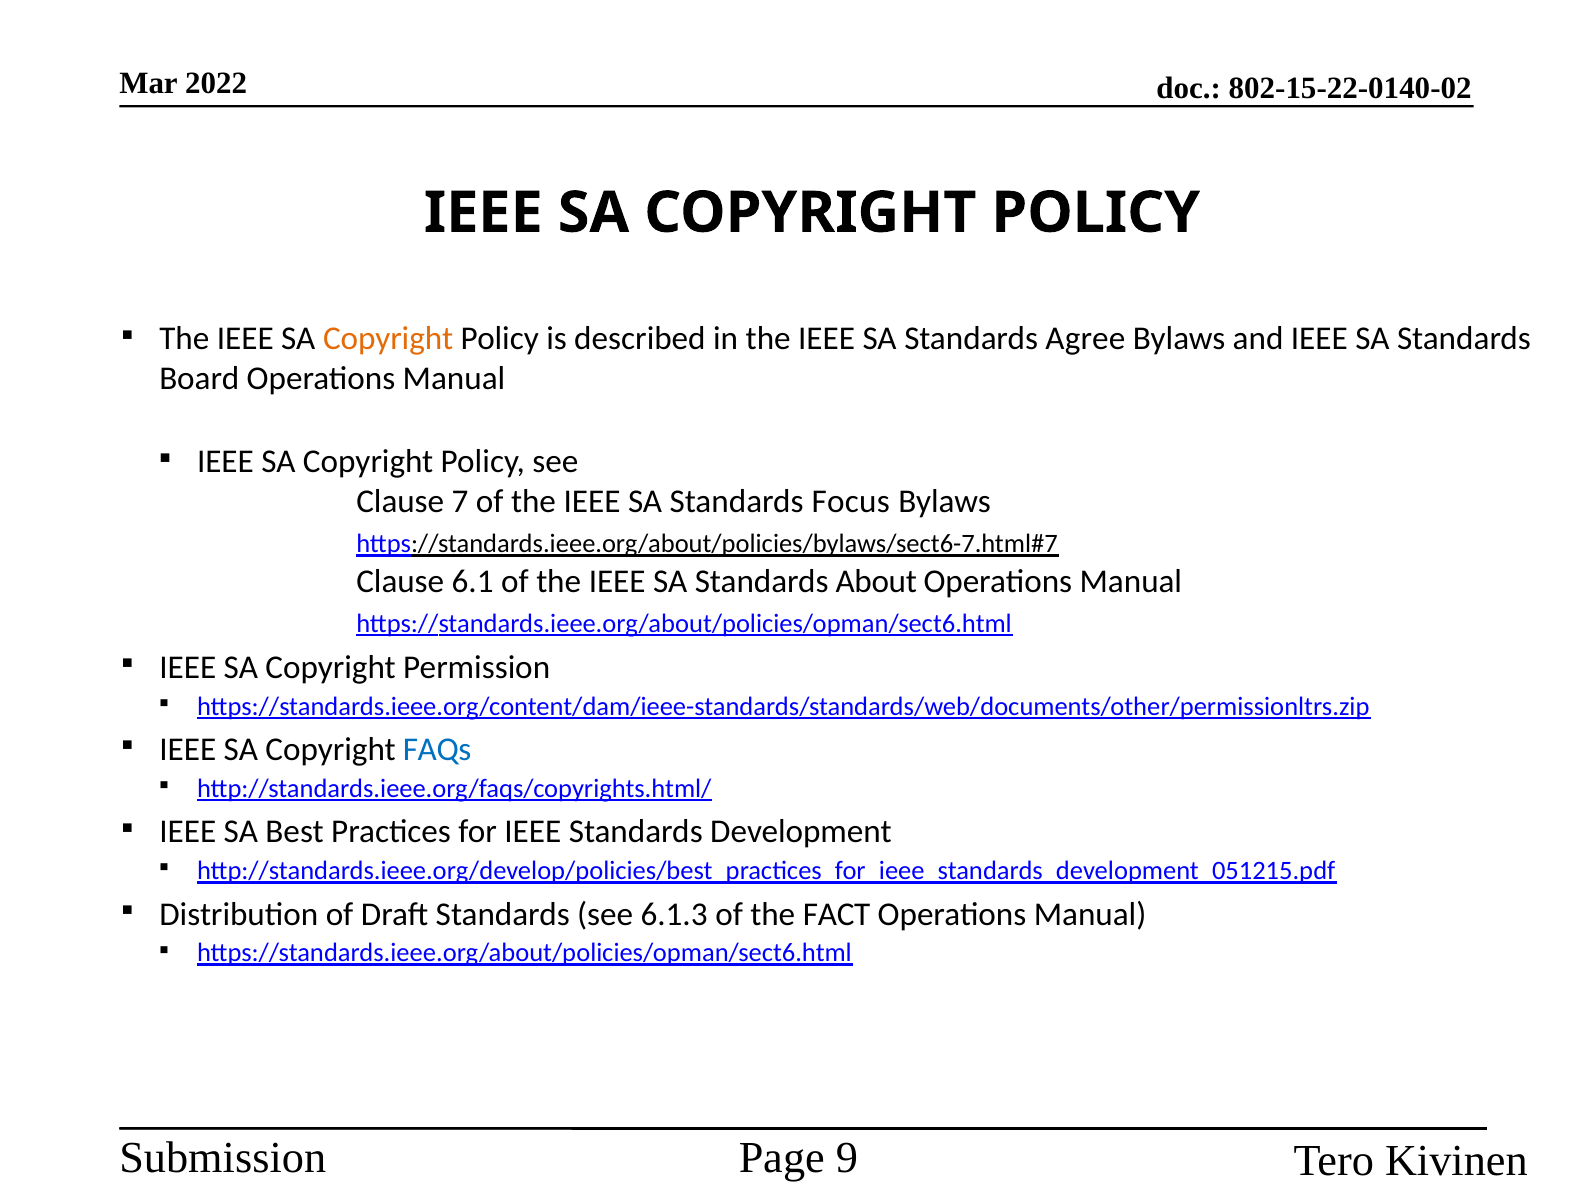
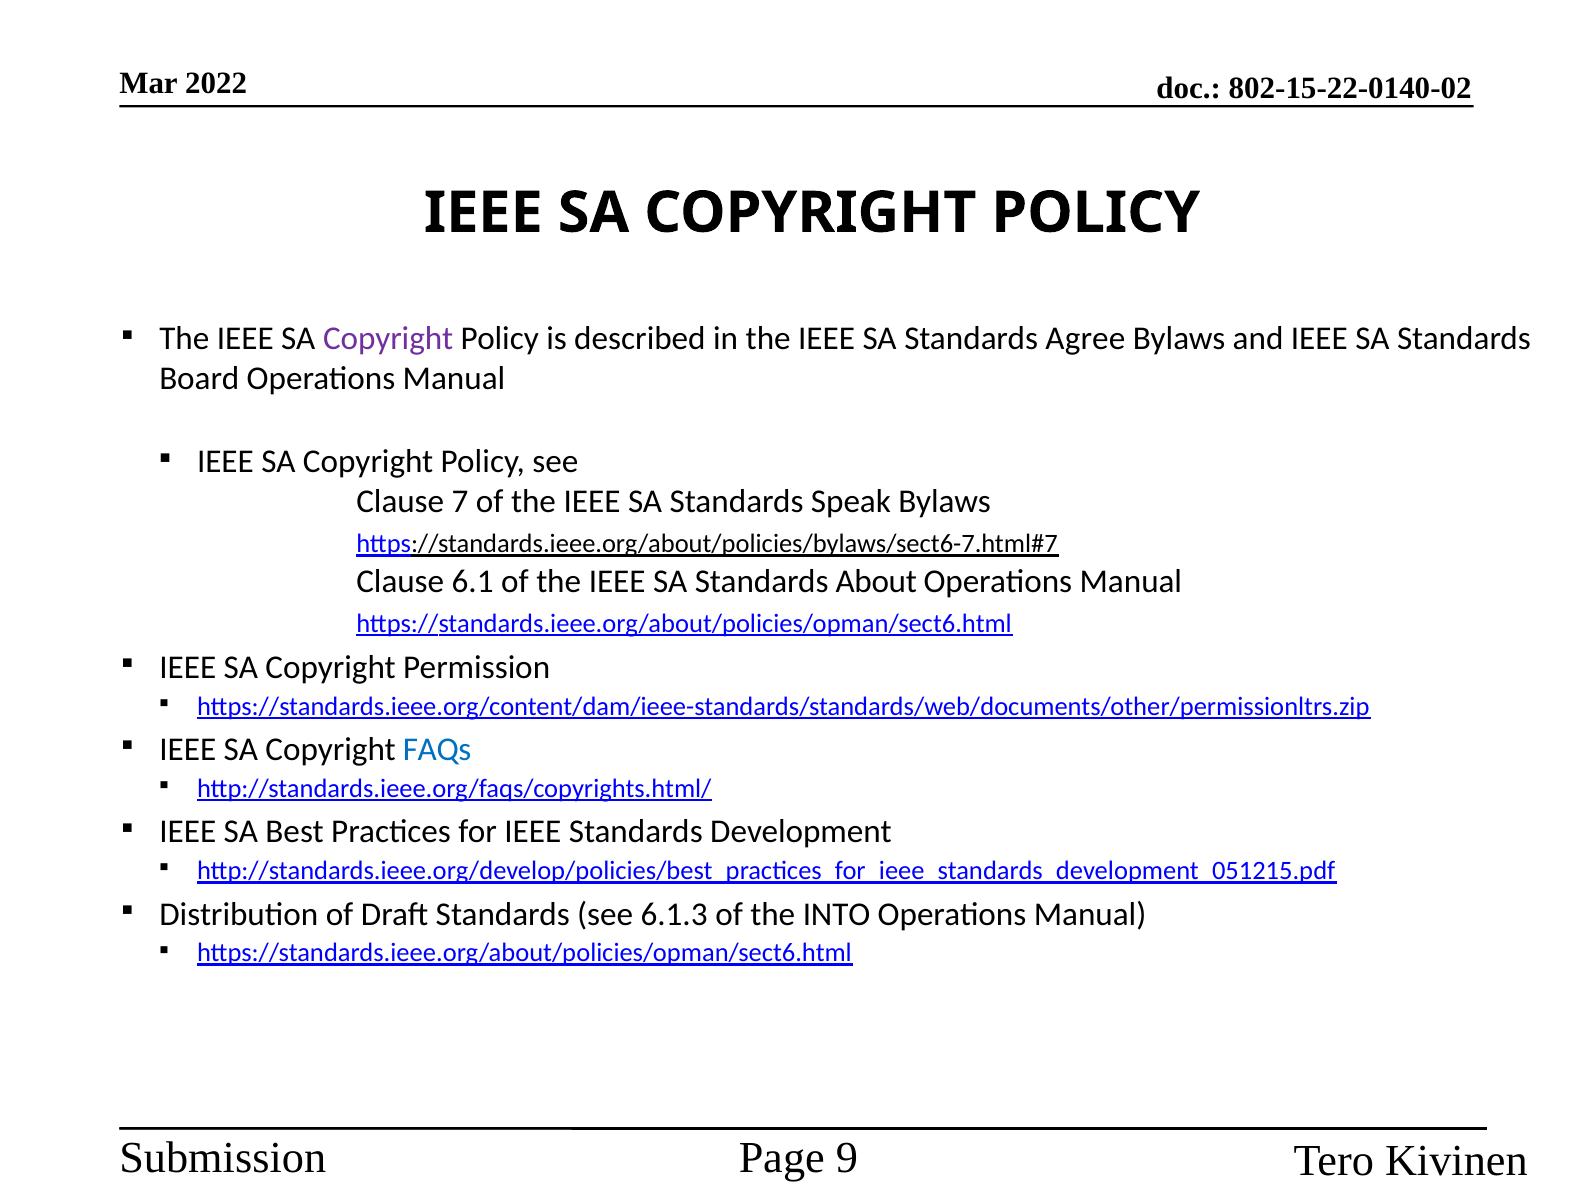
Copyright colour: orange -> purple (388, 339)
Focus: Focus -> Speak (851, 502)
FACT: FACT -> INTO (837, 914)
